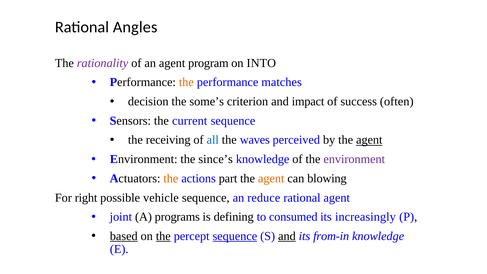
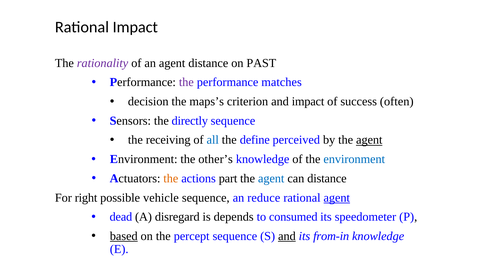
Rational Angles: Angles -> Impact (135, 27)
agent program: program -> distance (208, 63)
INTO: INTO -> PAST (261, 63)
the colour: orange -> purple (186, 82)
some’s: some’s -> maps’s (207, 101)
current: current -> directly (190, 121)
waves: waves -> define (255, 140)
since’s: since’s -> other’s (216, 159)
environment colour: purple -> blue (354, 159)
agent colour: orange -> blue (271, 178)
can blowing: blowing -> distance (327, 178)
agent underline: none -> present (337, 198)
joint: joint -> dead (121, 217)
programs: programs -> disregard (177, 217)
defining: defining -> depends (234, 217)
increasingly: increasingly -> speedometer (365, 217)
the underline: present -> none (163, 236)
sequence underline: present -> none (235, 236)
